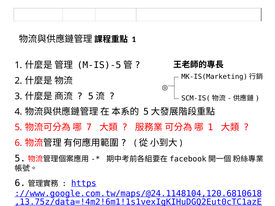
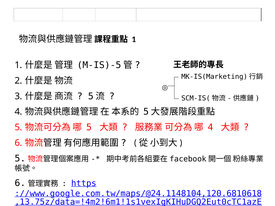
7: 7 -> 5 (89, 127)
1: 1 -> 4 (210, 127)
